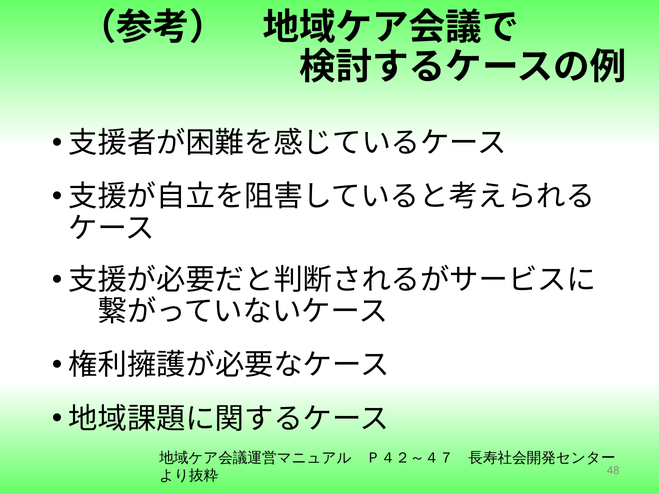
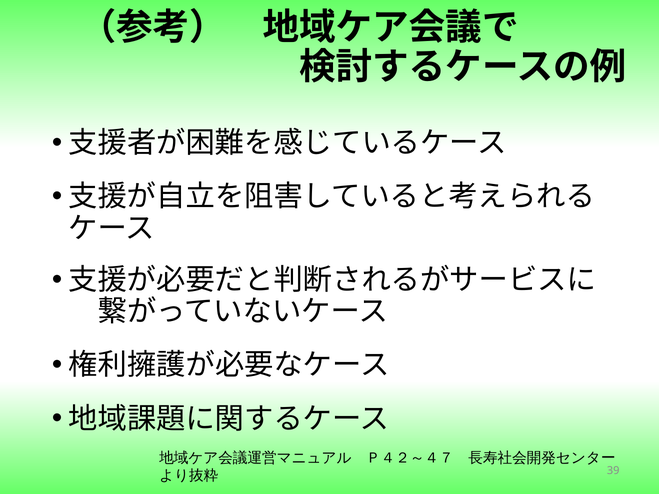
48: 48 -> 39 (613, 471)
